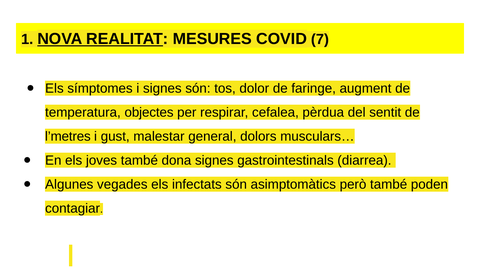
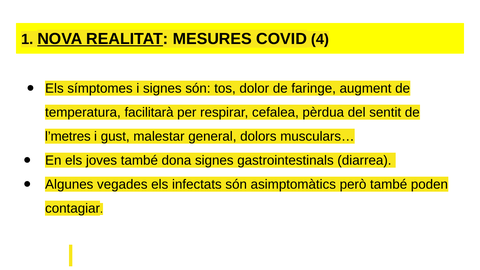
7: 7 -> 4 (320, 39)
objectes: objectes -> facilitarà (149, 112)
